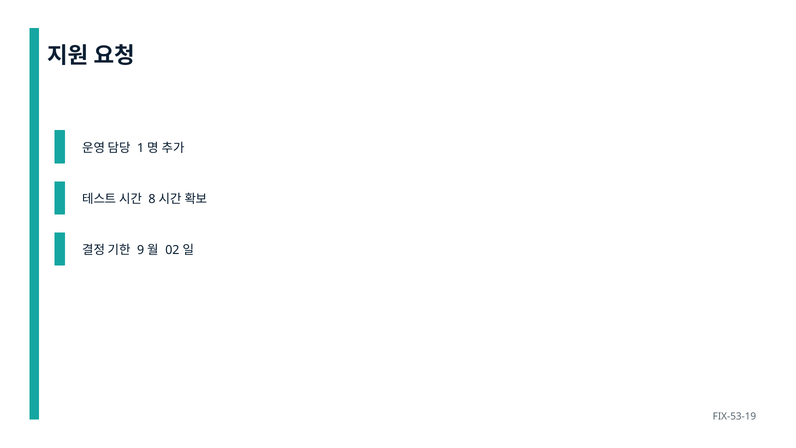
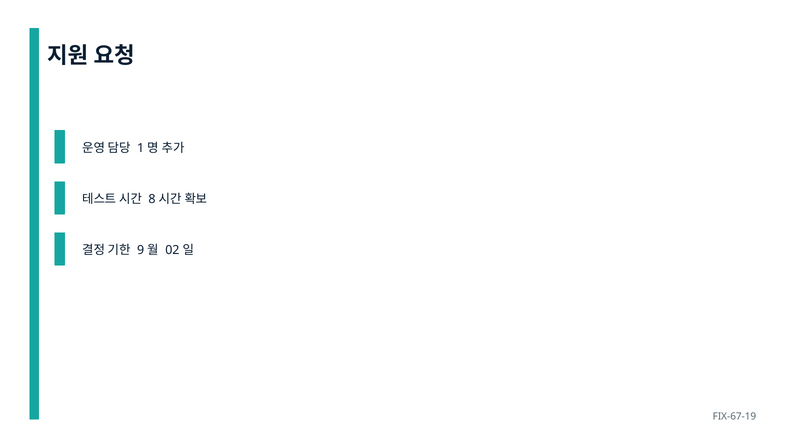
FIX-53-19: FIX-53-19 -> FIX-67-19 (734, 416)
